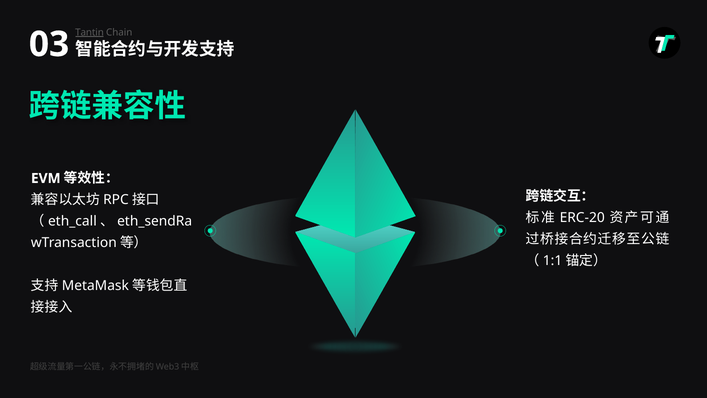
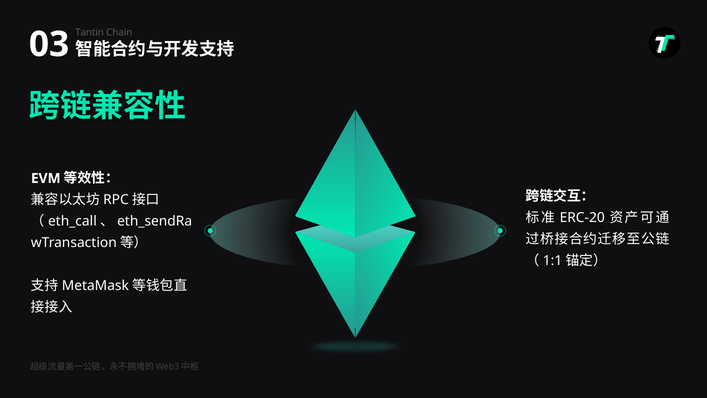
Tantin underline: present -> none (90, 32)
